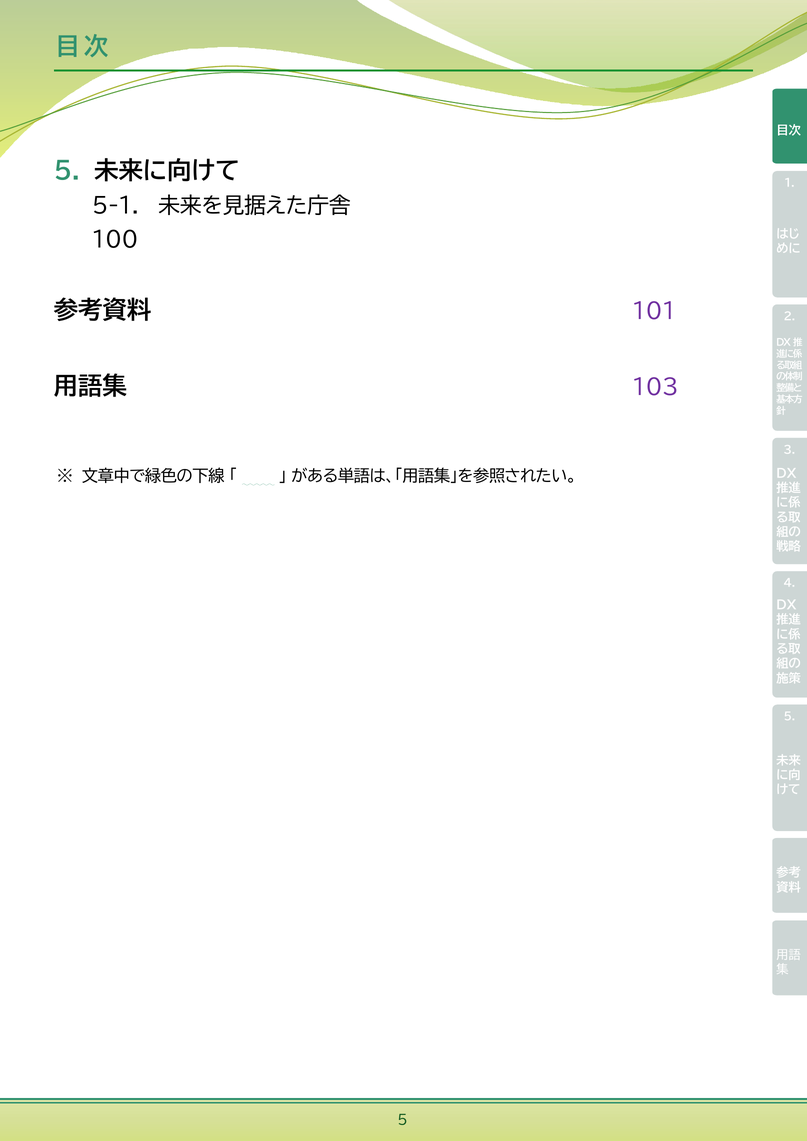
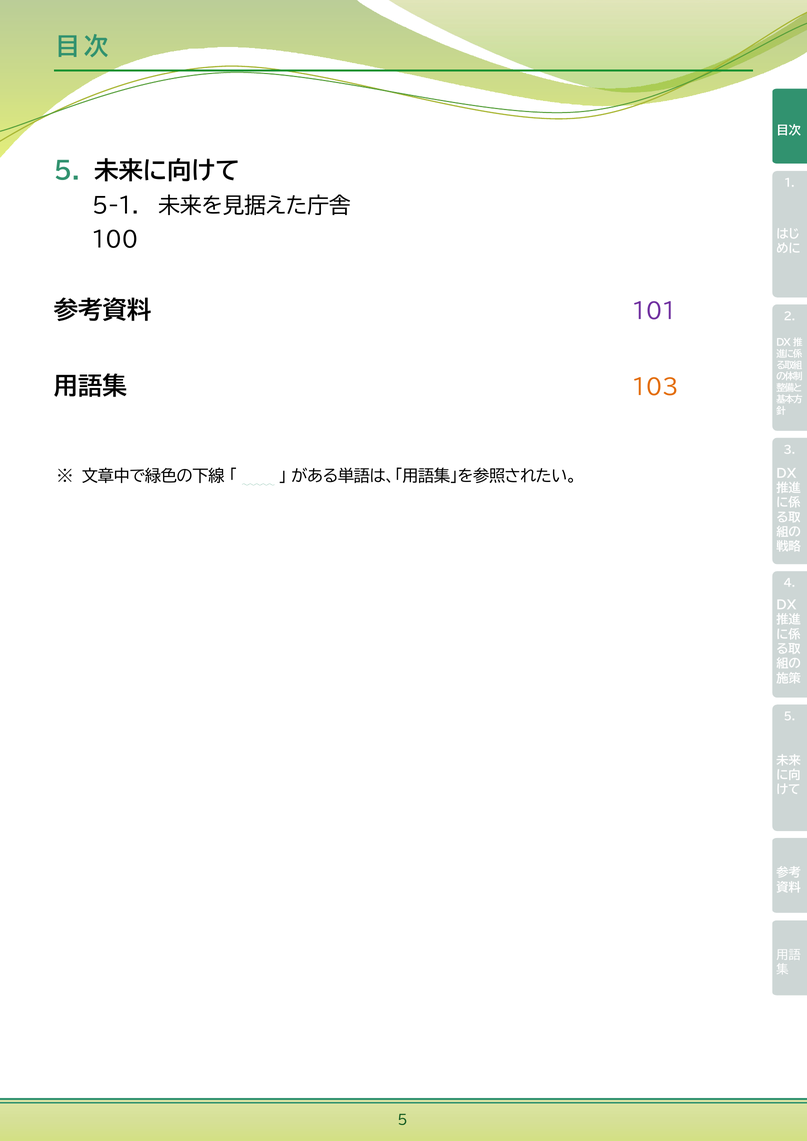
103 colour: purple -> orange (655, 388)
